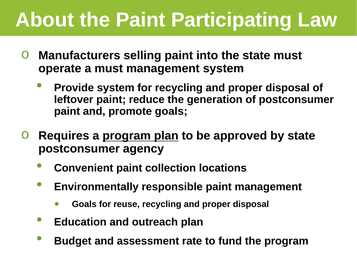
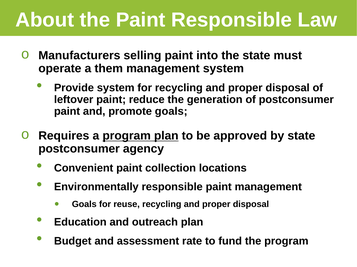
Paint Participating: Participating -> Responsible (232, 20)
a must: must -> them (109, 69)
